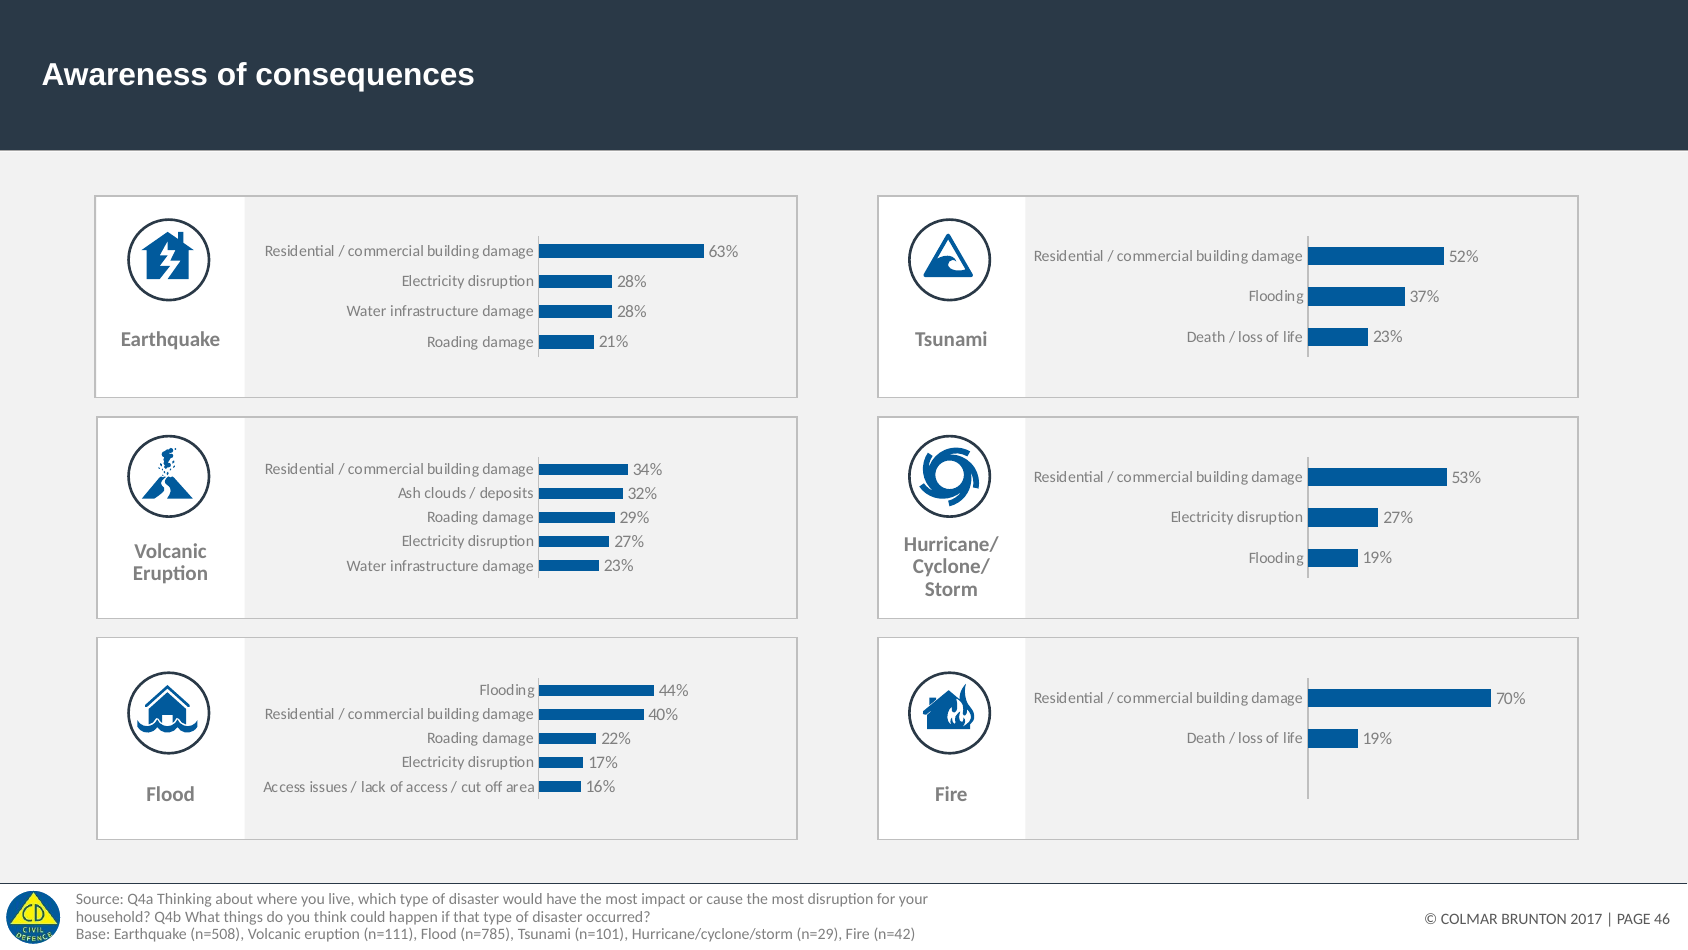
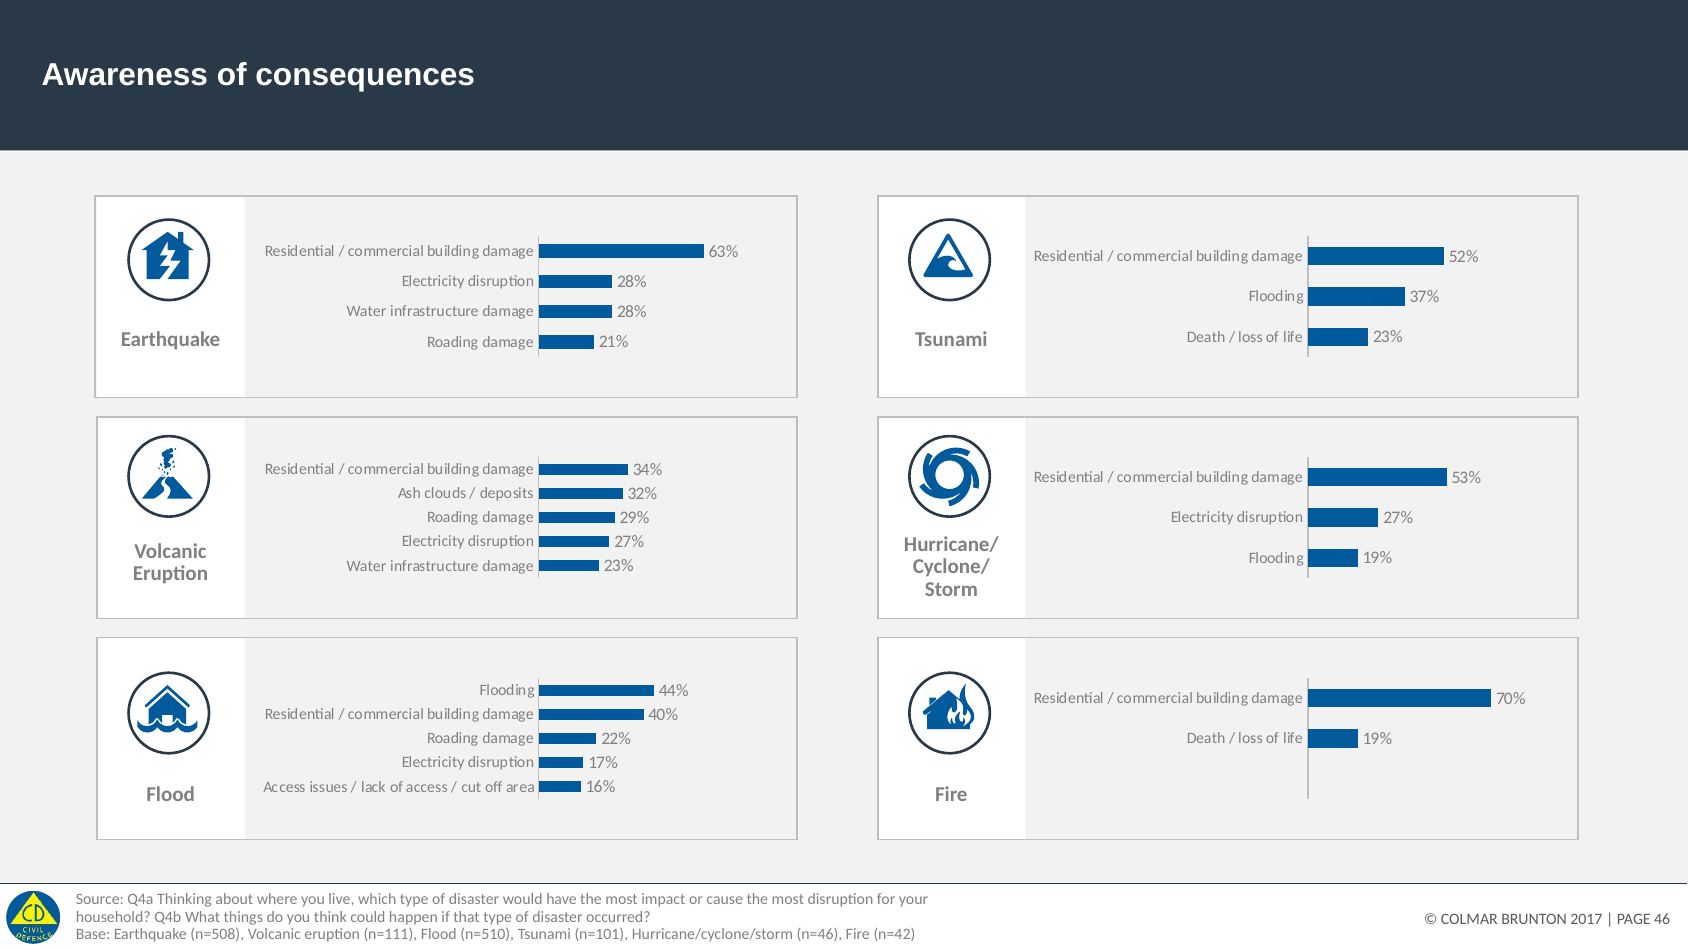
n=785: n=785 -> n=510 (487, 933)
n=29: n=29 -> n=46 (819, 933)
